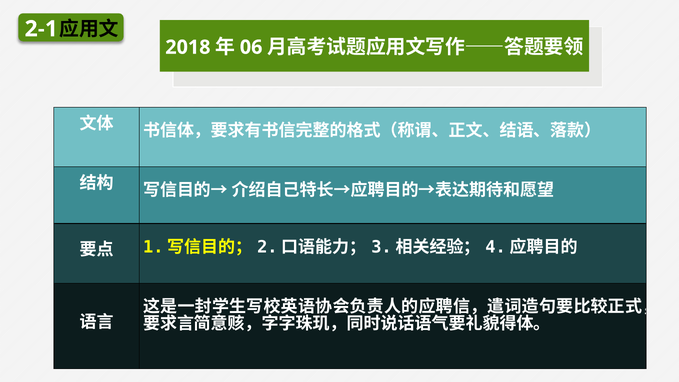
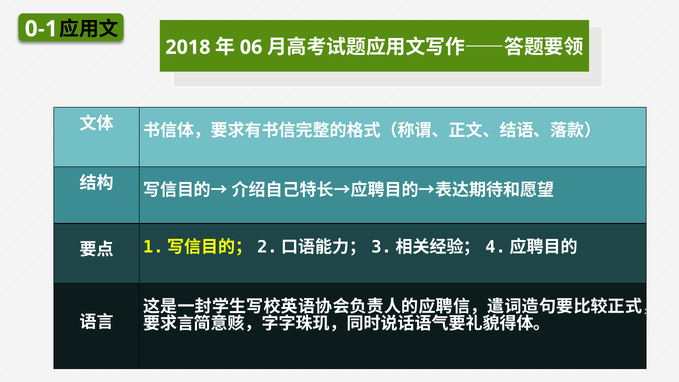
2-1: 2-1 -> 0-1 (41, 29)
